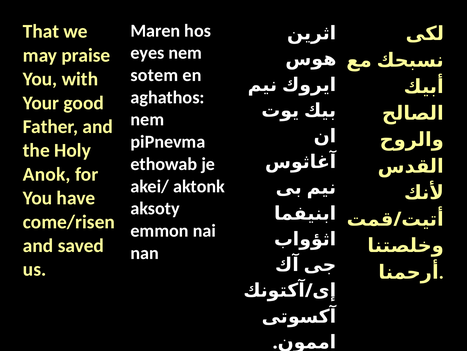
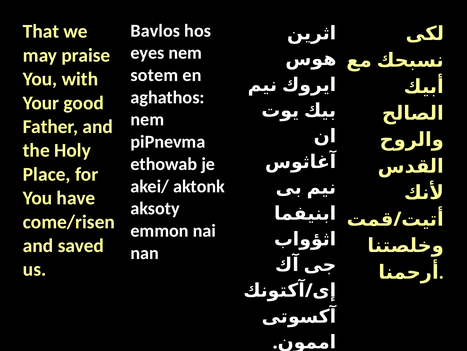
Maren: Maren -> Bavlos (155, 31)
Anok: Anok -> Place (47, 174)
